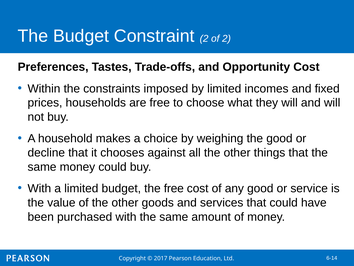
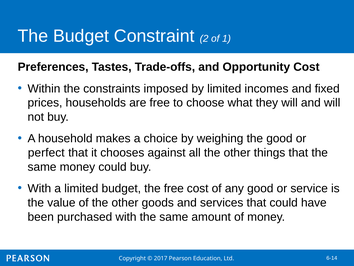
of 2: 2 -> 1 (226, 39)
decline: decline -> perfect (46, 152)
